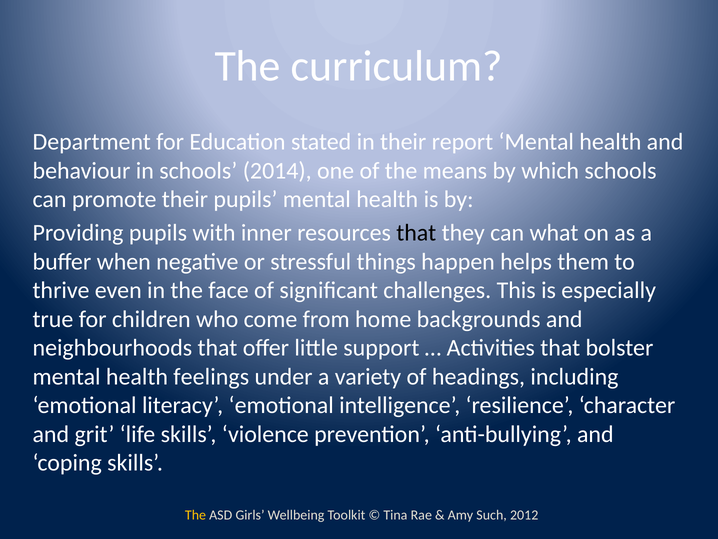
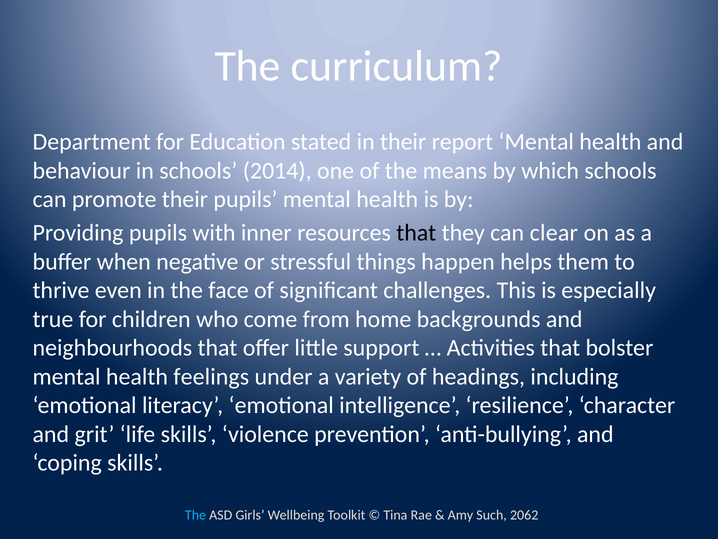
what: what -> clear (554, 233)
The colour: yellow -> light blue (195, 514)
2012: 2012 -> 2062 (524, 514)
